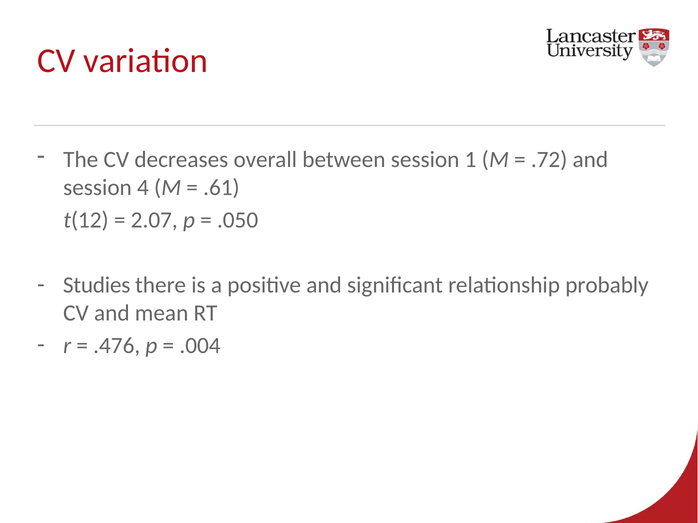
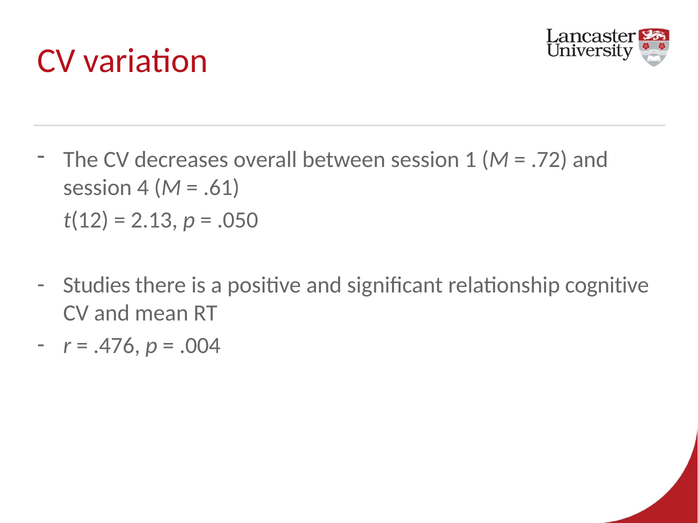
2.07: 2.07 -> 2.13 (154, 220)
probably: probably -> cognitive (607, 285)
